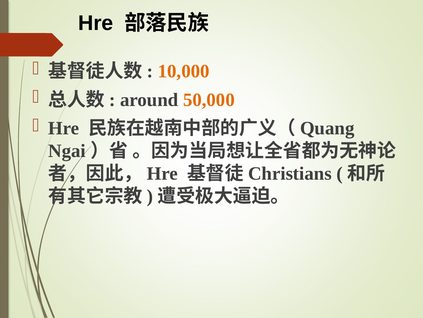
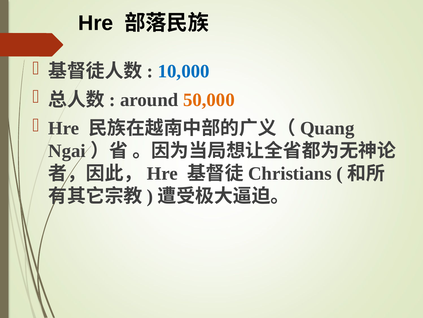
10,000 colour: orange -> blue (184, 71)
